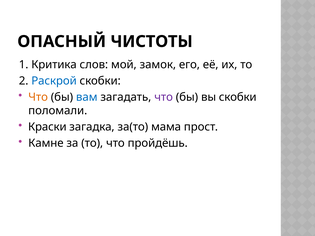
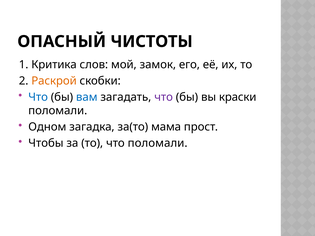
Раскрой colour: blue -> orange (54, 81)
Что colour: orange -> blue (38, 97)
вы скобки: скобки -> краски (238, 97)
Краски: Краски -> Одном (47, 127)
Камне: Камне -> Чтобы (46, 143)
что пройдёшь: пройдёшь -> поломали (158, 143)
